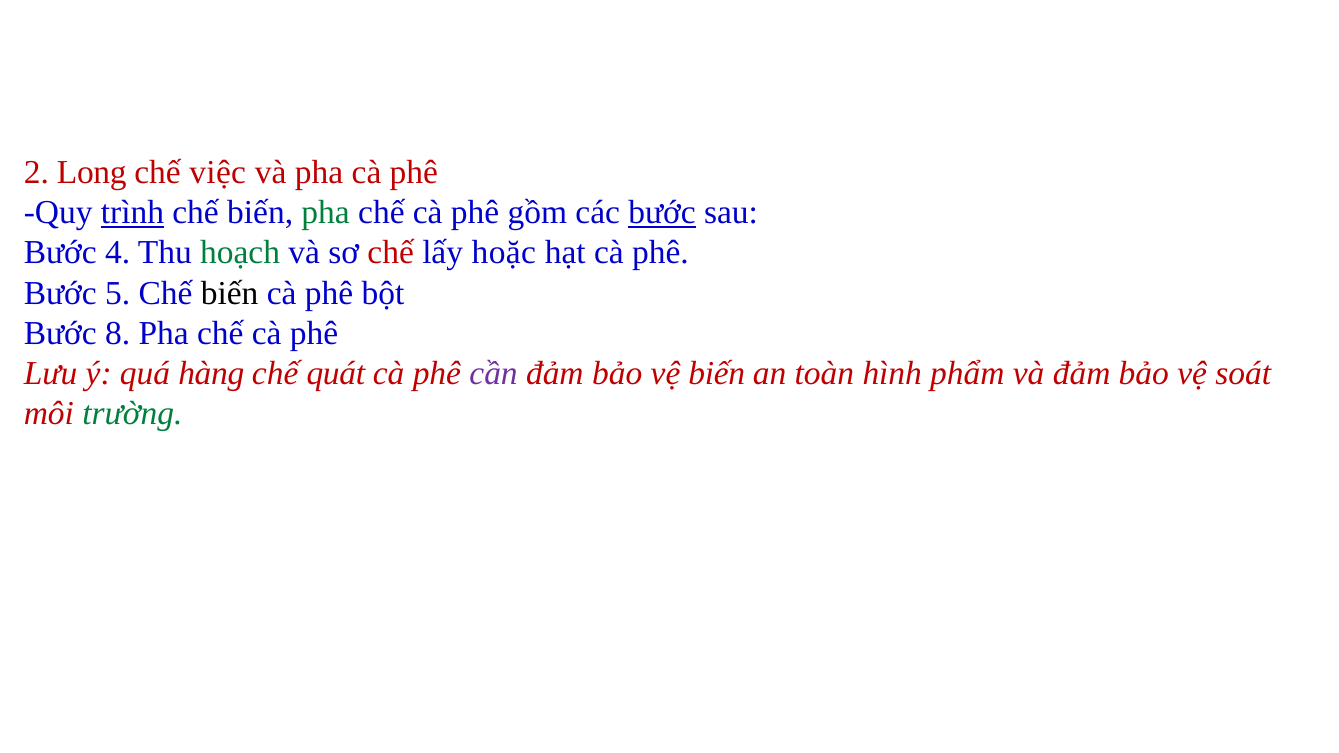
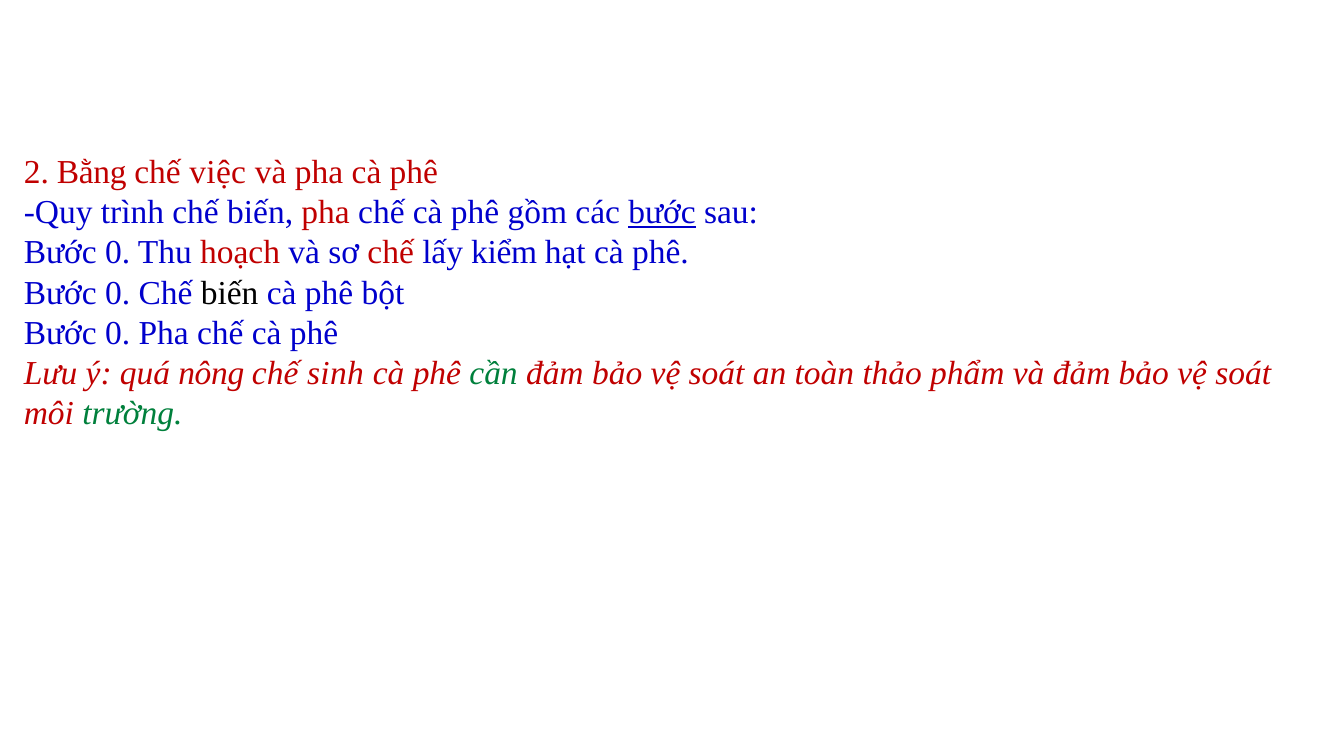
Long: Long -> Bằng (92, 173)
trình underline: present -> none (132, 213)
pha colour: green -> red (326, 213)
4: 4 -> 0 (118, 253)
hoạch colour: green -> red (240, 253)
hoặc: hoặc -> kiểm (504, 253)
5: 5 -> 0 (118, 293)
8: 8 -> 0 (118, 333)
hàng: hàng -> nông (211, 373)
quát: quát -> sinh (335, 373)
cần colour: purple -> green (494, 373)
biến: biến -> soát (717, 373)
hình: hình -> thảo (892, 373)
